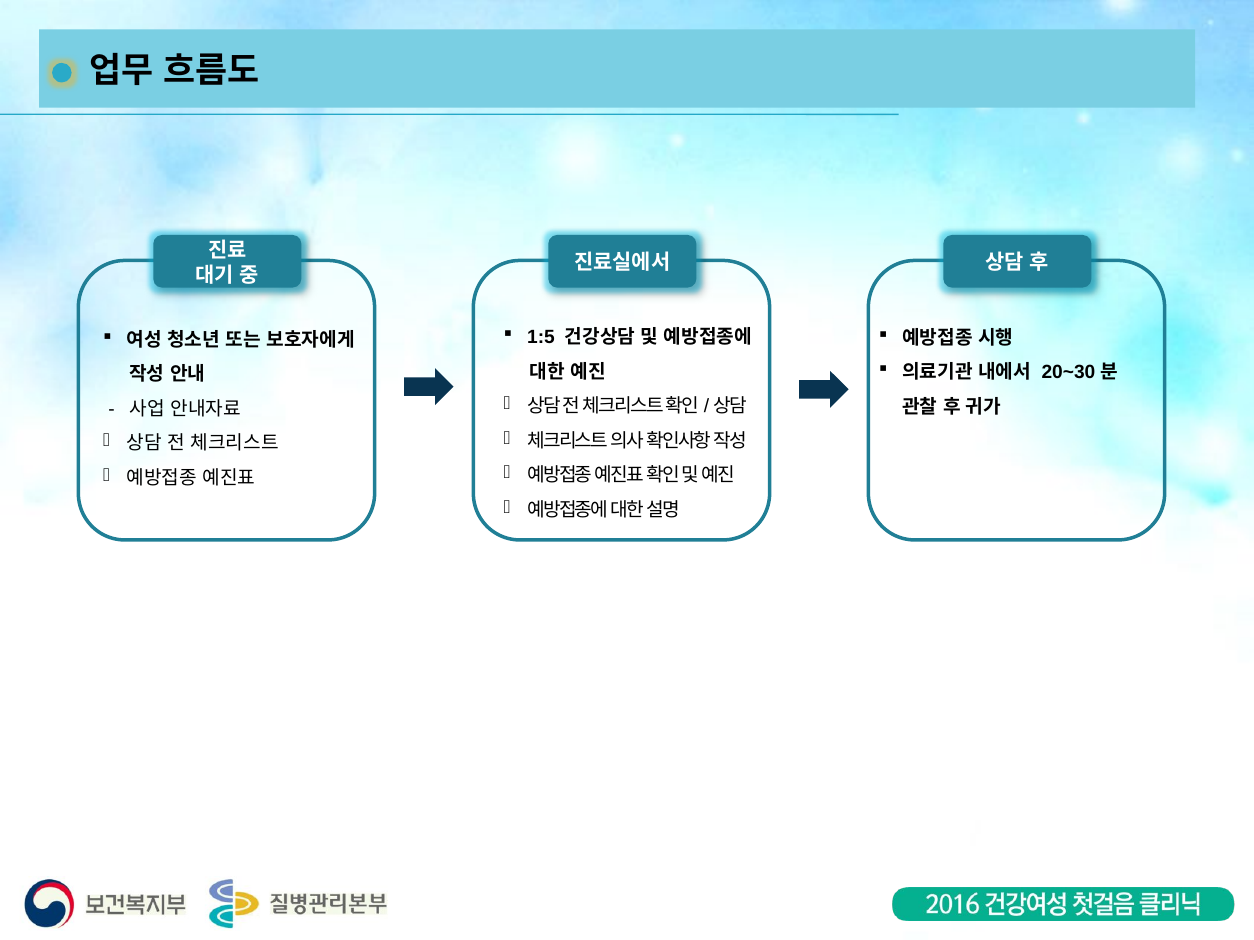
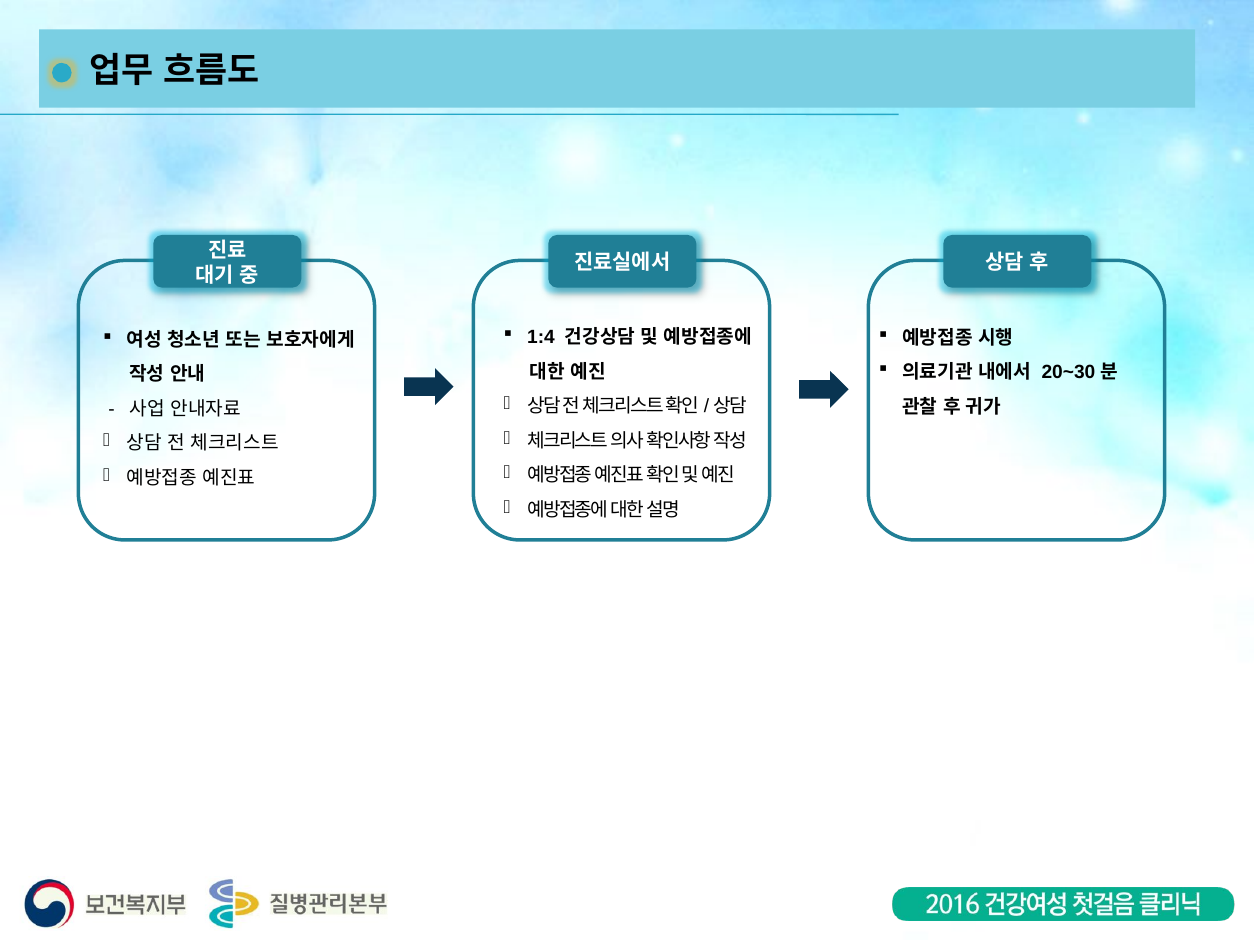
1:5: 1:5 -> 1:4 (541, 338)
